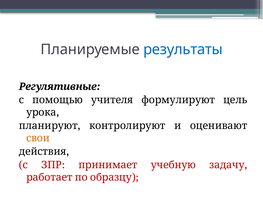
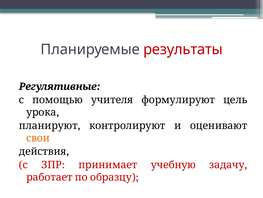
результаты colour: blue -> red (183, 49)
